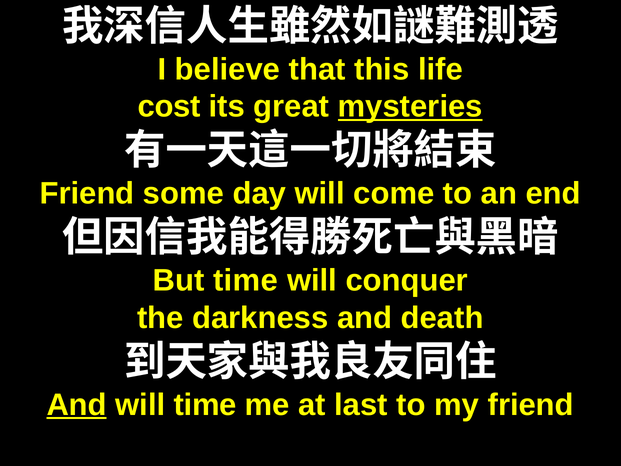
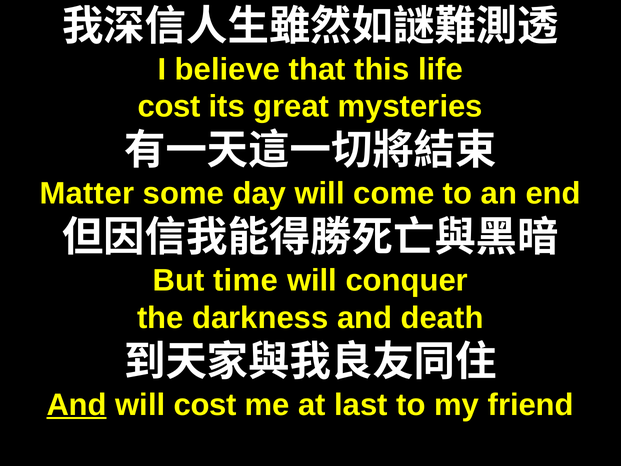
mysteries underline: present -> none (410, 106)
Friend: Friend -> Matter (87, 193)
will time: time -> cost (205, 405)
